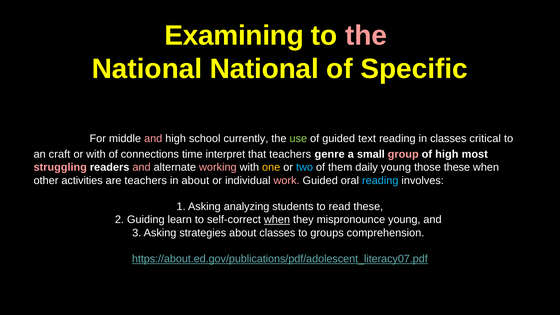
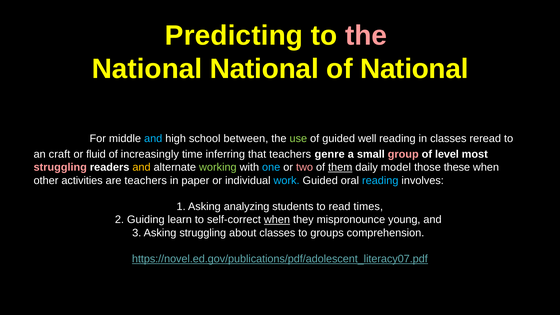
Examining: Examining -> Predicting (234, 35)
of Specific: Specific -> National (414, 69)
and colour: pink -> light blue (153, 139)
currently: currently -> between (246, 139)
text: text -> well (367, 139)
critical: critical -> reread (485, 139)
or with: with -> fluid (96, 154)
connections: connections -> increasingly (150, 154)
interpret: interpret -> inferring (225, 154)
of high: high -> level (447, 154)
and colour: pink -> yellow (142, 167)
working colour: pink -> light green (218, 167)
one colour: yellow -> light blue (271, 167)
two colour: light blue -> pink (305, 167)
them underline: none -> present (340, 167)
daily young: young -> model (396, 167)
in about: about -> paper (195, 180)
work colour: pink -> light blue (287, 180)
read these: these -> times (368, 207)
Asking strategies: strategies -> struggling (203, 233)
https://about.ed.gov/publications/pdf/adolescent_literacy07.pdf: https://about.ed.gov/publications/pdf/adolescent_literacy07.pdf -> https://novel.ed.gov/publications/pdf/adolescent_literacy07.pdf (280, 259)
